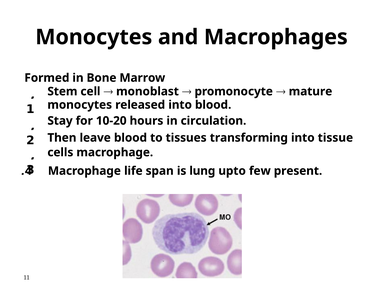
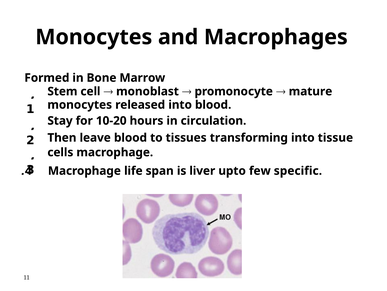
lung: lung -> liver (202, 170)
present: present -> specific (298, 170)
